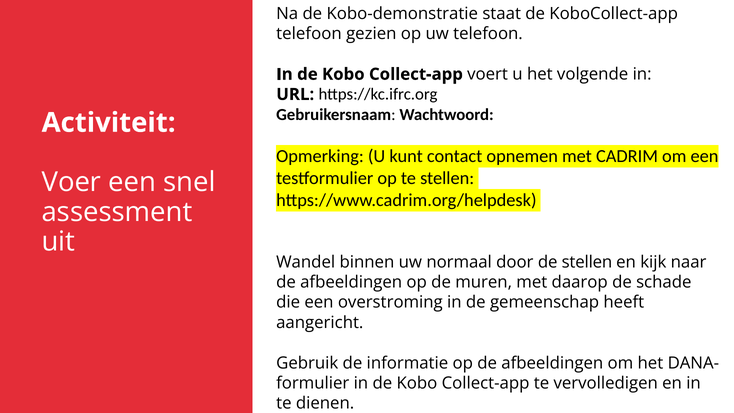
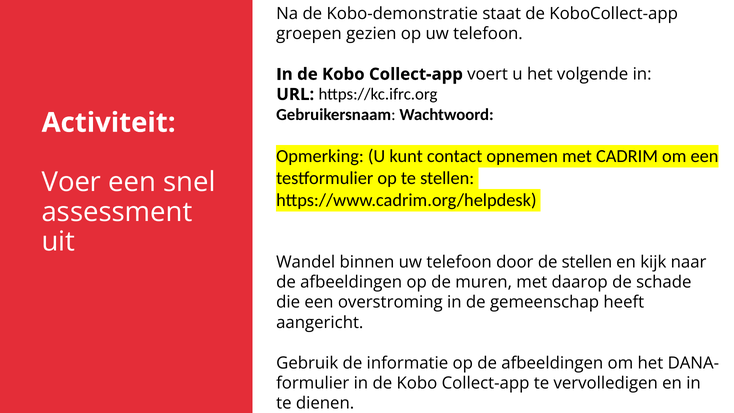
telefoon: telefoon -> groepen (309, 34)
binnen uw normaal: normaal -> telefoon (459, 262)
